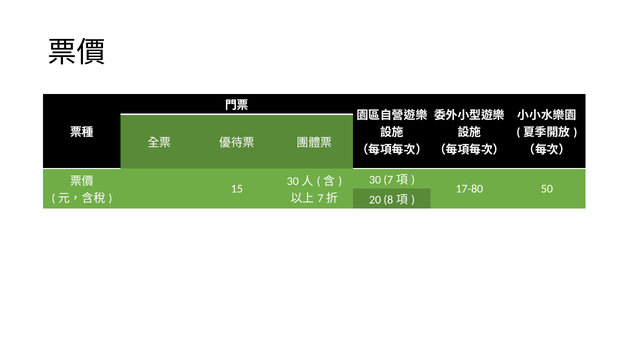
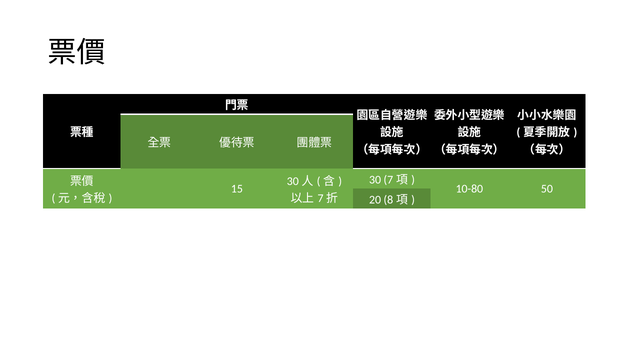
17-80: 17-80 -> 10-80 (469, 189)
